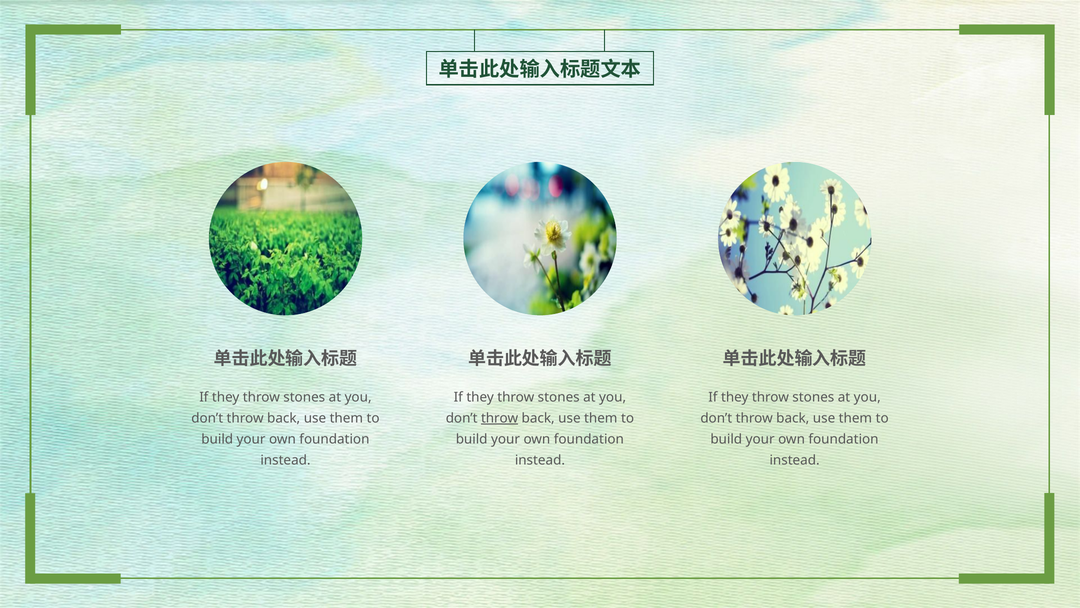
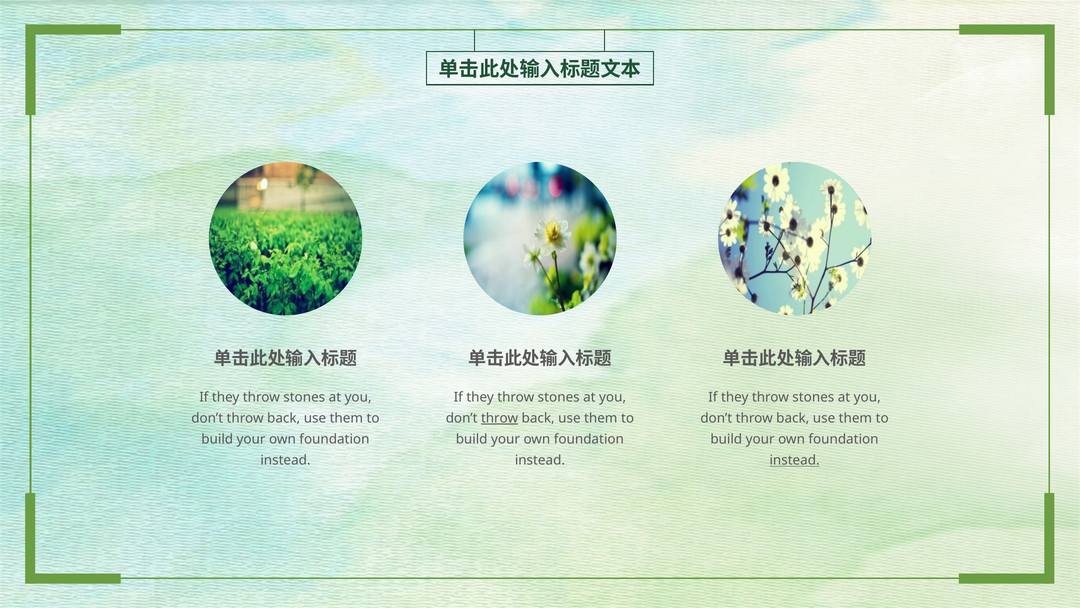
instead underline: none -> present (795, 460)
